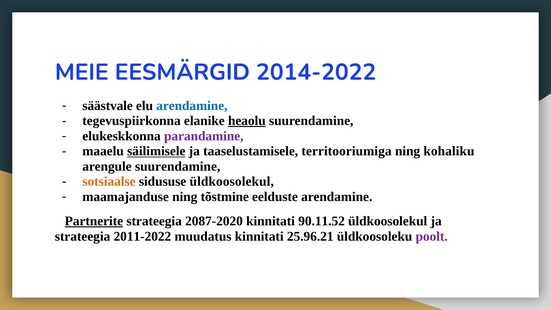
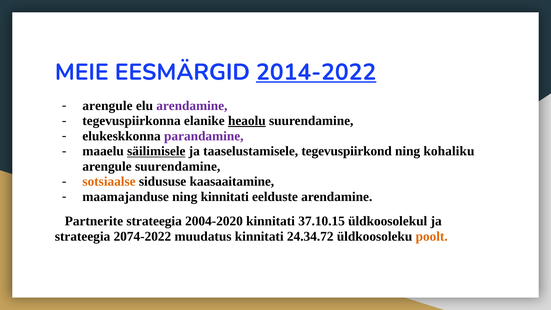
2014-2022 underline: none -> present (316, 72)
säästvale: säästvale -> arengule (107, 106)
arendamine colour: blue -> purple (192, 106)
territooriumiga: territooriumiga -> tegevuspiirkond (347, 151)
sidususe üldkoosolekul: üldkoosolekul -> kaasaaitamine (232, 182)
ning tõstmine: tõstmine -> kinnitati (225, 197)
Partnerite underline: present -> none (94, 221)
2087-2020: 2087-2020 -> 2004-2020 (214, 221)
90.11.52: 90.11.52 -> 37.10.15 (322, 221)
2011-2022: 2011-2022 -> 2074-2022 (142, 236)
25.96.21: 25.96.21 -> 24.34.72 (310, 236)
poolt colour: purple -> orange (432, 236)
